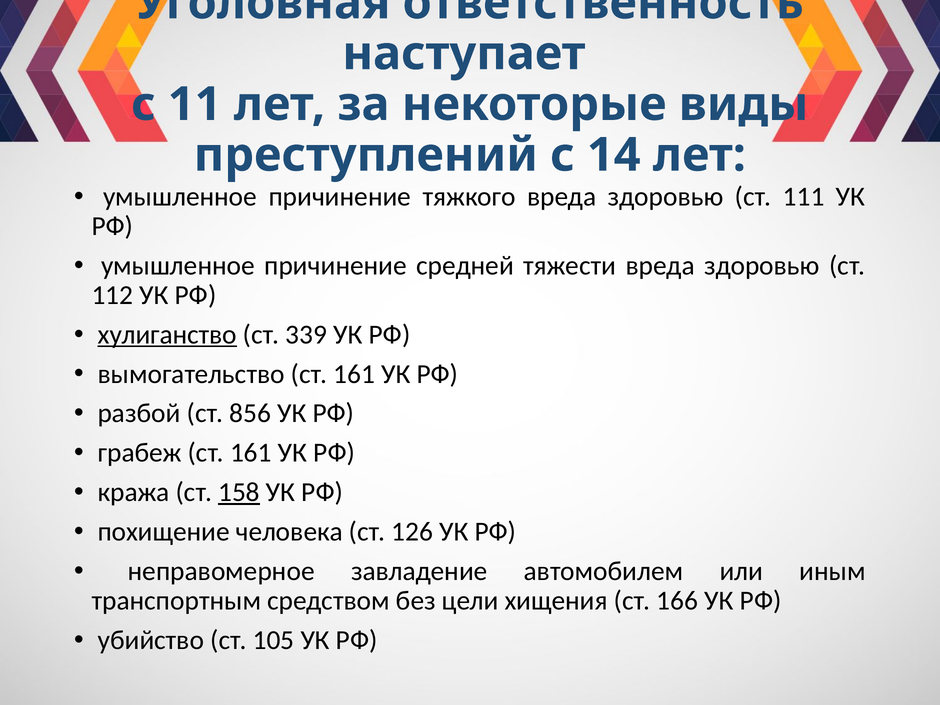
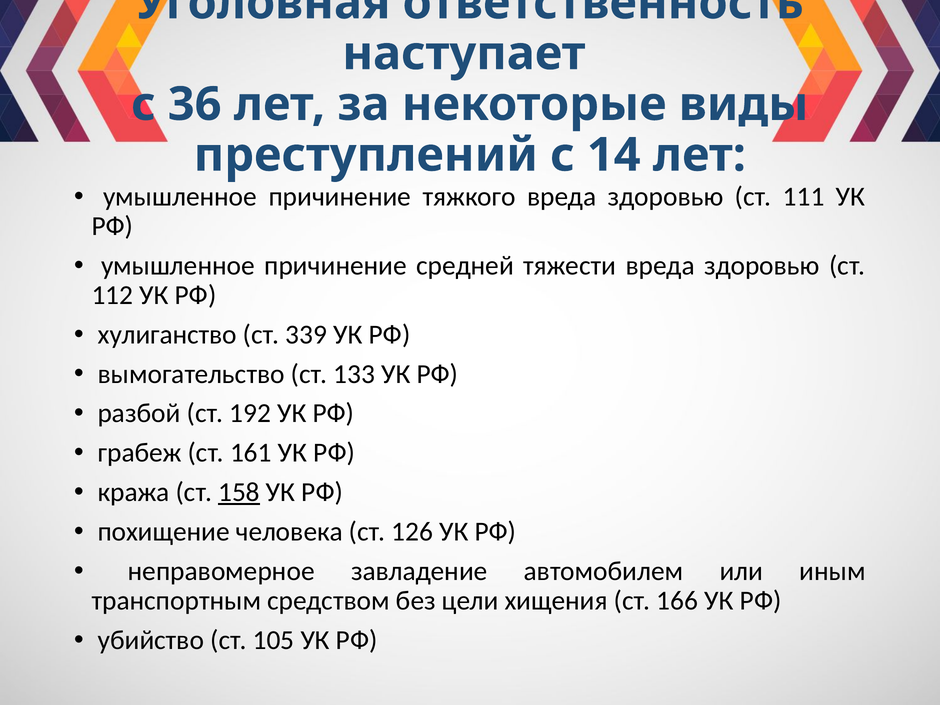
11: 11 -> 36 (195, 104)
хулиганство underline: present -> none (167, 335)
вымогательство ст 161: 161 -> 133 (354, 374)
856: 856 -> 192 (250, 413)
